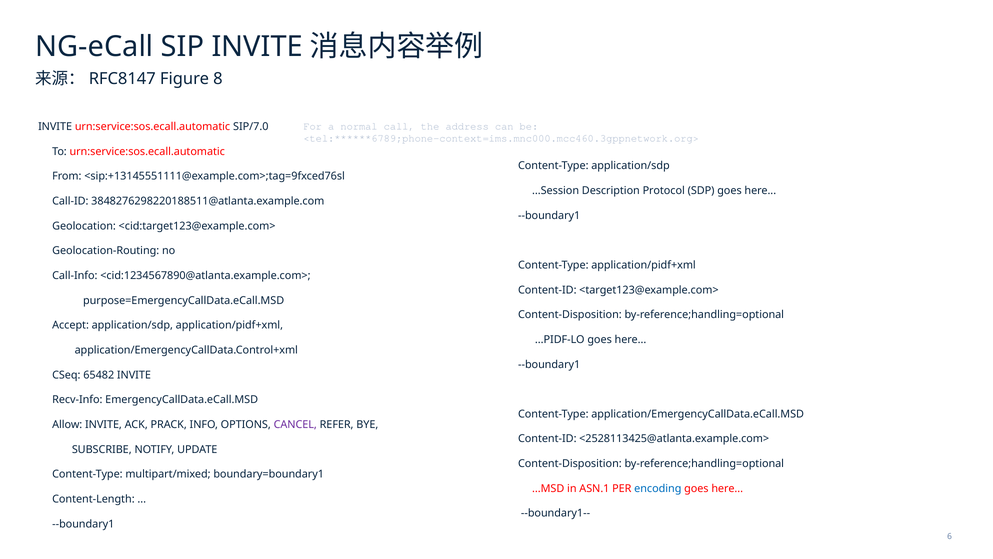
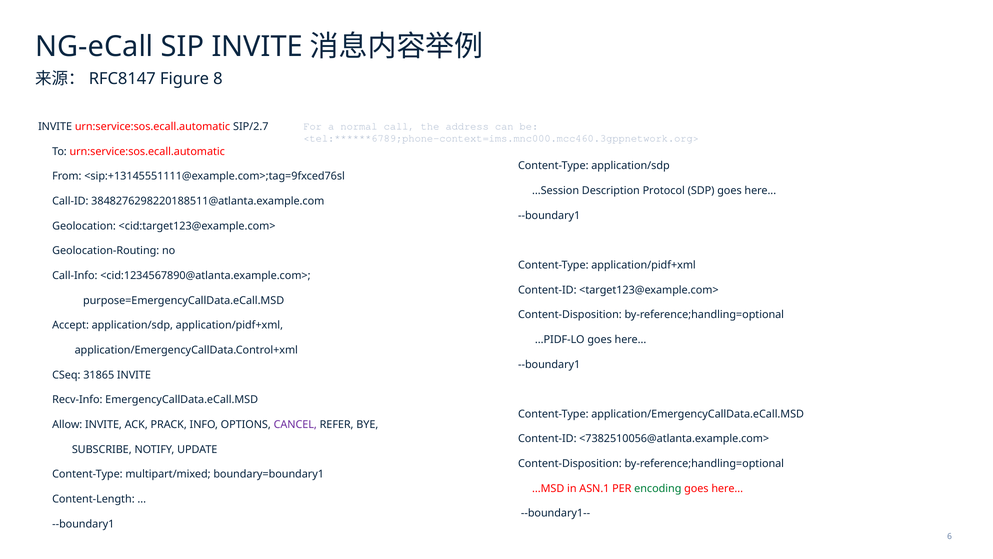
SIP/7.0: SIP/7.0 -> SIP/2.7 (251, 127)
65482: 65482 -> 31865 (99, 375)
<2528113425@atlanta.example.com>: <2528113425@atlanta.example.com> -> <7382510056@atlanta.example.com> (674, 439)
encoding colour: blue -> green (658, 488)
